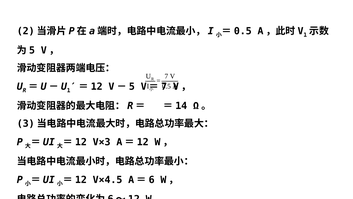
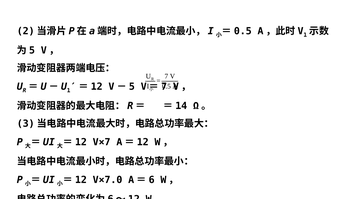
V×3: V×3 -> V×7 (102, 142)
V×4.5: V×4.5 -> V×7.0 (108, 180)
